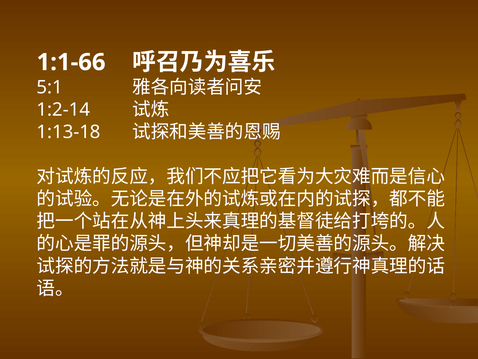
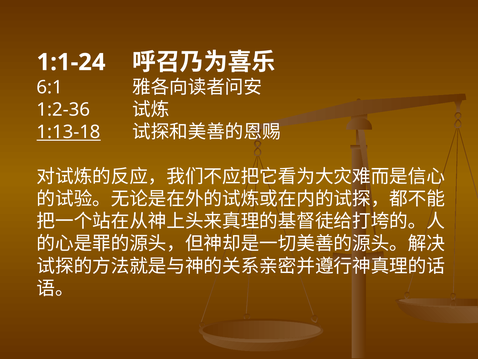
1:1-66: 1:1-66 -> 1:1-24 (71, 62)
5:1: 5:1 -> 6:1 (50, 87)
1:2-14: 1:2-14 -> 1:2-36 (63, 110)
1:13-18 underline: none -> present (69, 132)
